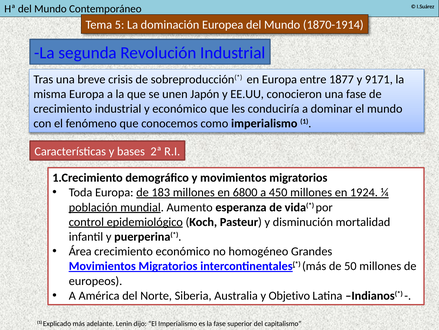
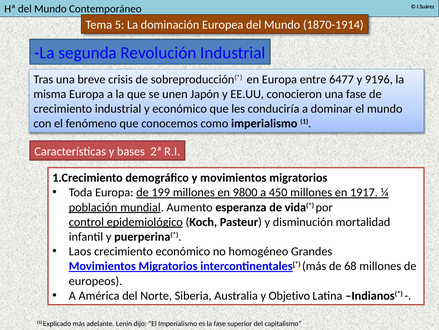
1877: 1877 -> 6477 (342, 79)
9171: 9171 -> 9196 (379, 79)
183: 183 -> 199 (161, 192)
6800: 6800 -> 9800 (245, 192)
1924: 1924 -> 1917 (364, 192)
Área: Área -> Laos (80, 251)
50: 50 -> 68 (350, 266)
